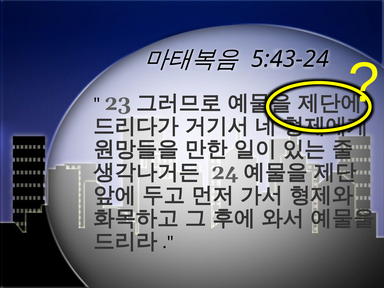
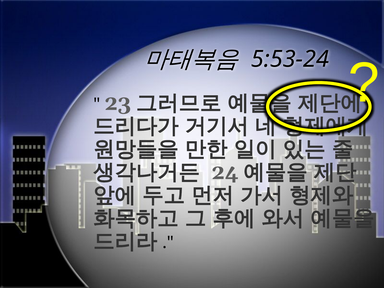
5:43-24: 5:43-24 -> 5:53-24 (290, 59)
